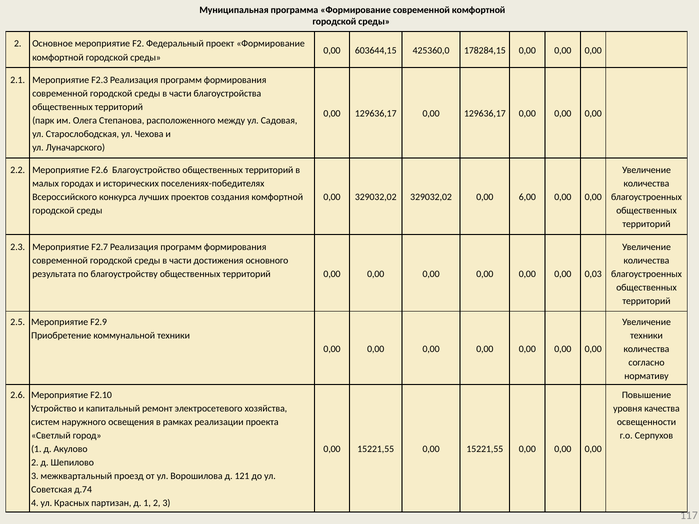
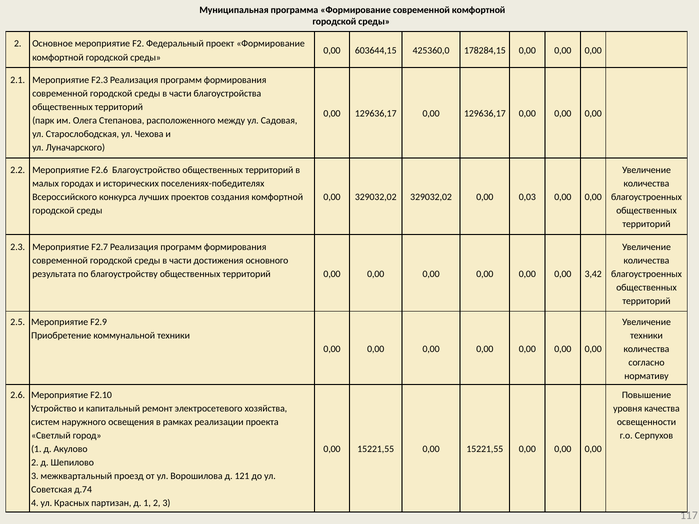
6,00: 6,00 -> 0,03 (527, 197)
0,03: 0,03 -> 3,42 (593, 274)
